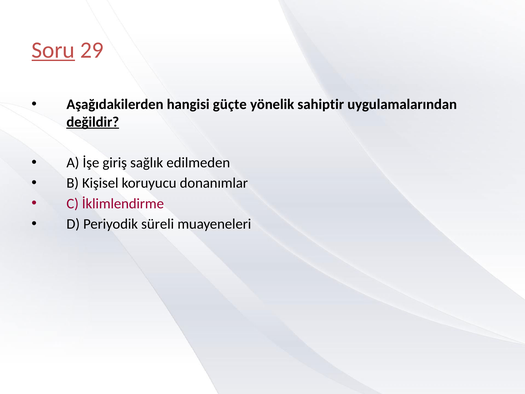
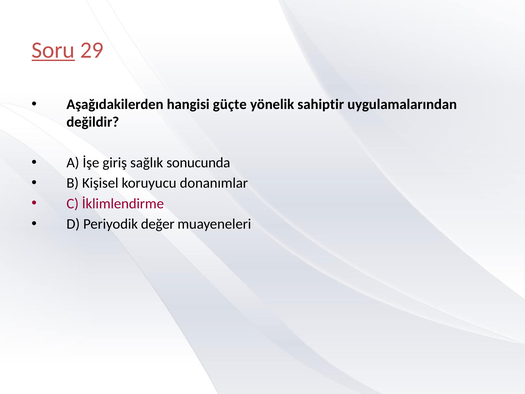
değildir underline: present -> none (93, 122)
edilmeden: edilmeden -> sonucunda (198, 163)
süreli: süreli -> değer (158, 224)
